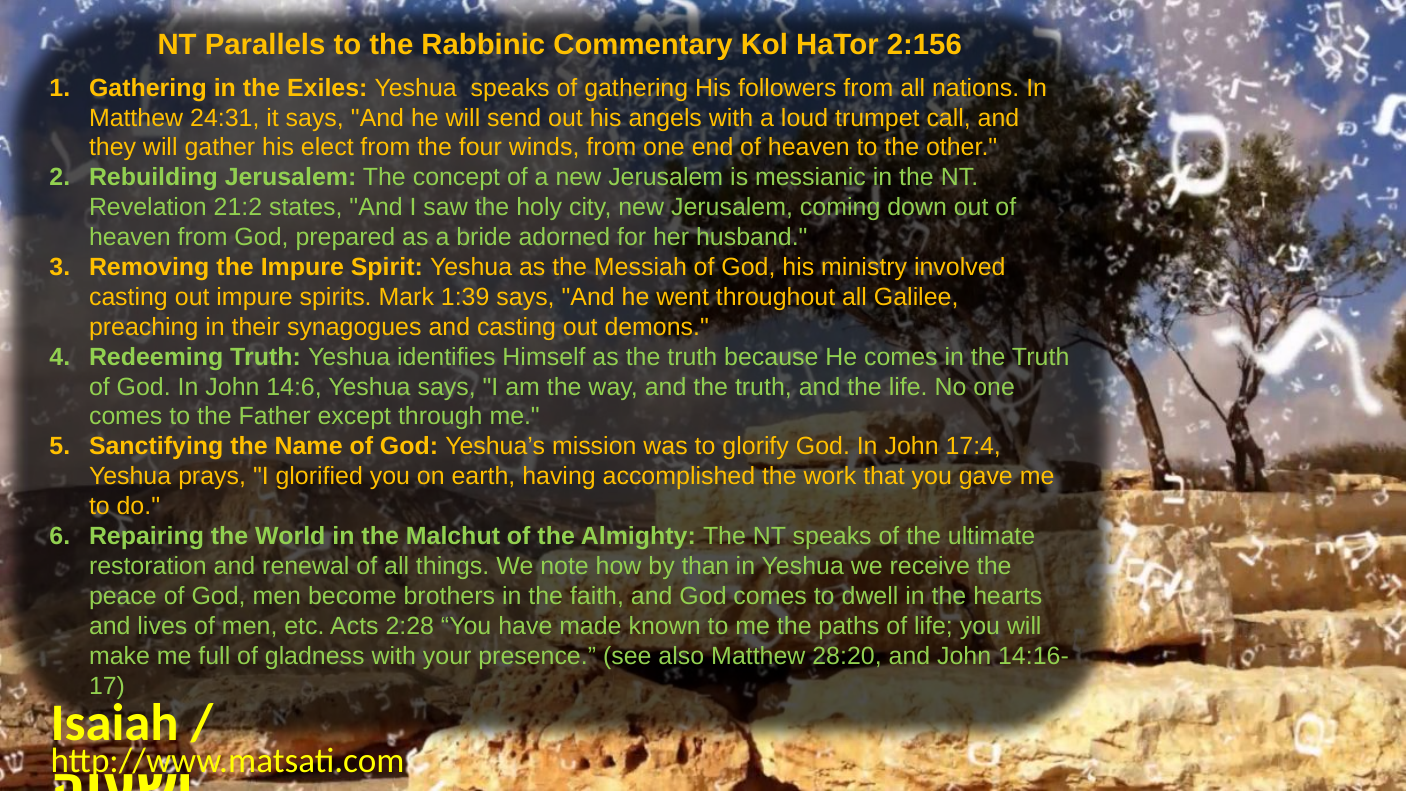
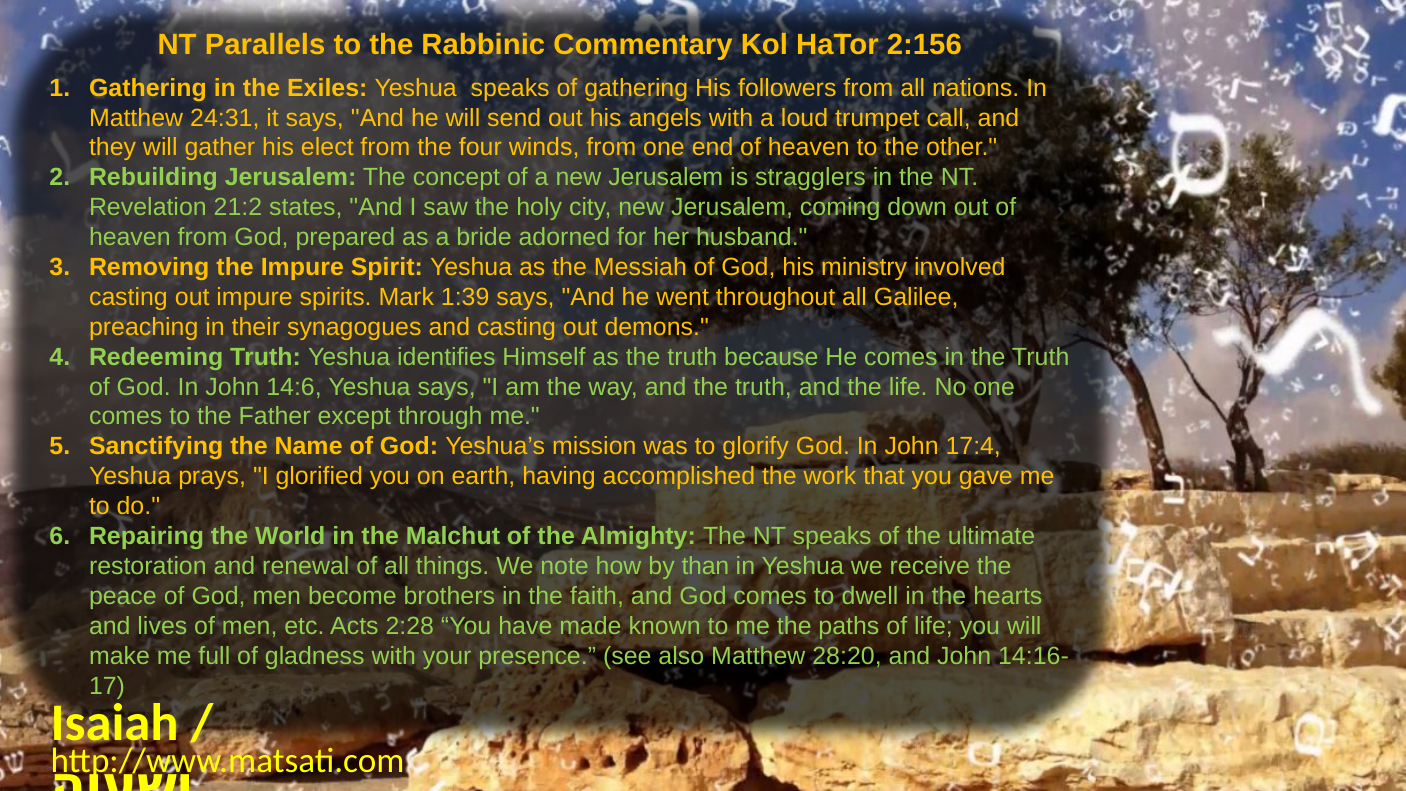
messianic: messianic -> stragglers (810, 178)
